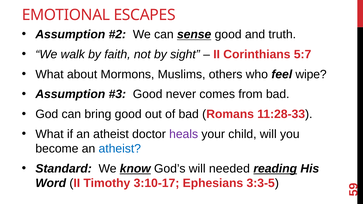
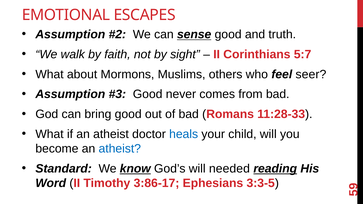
wipe: wipe -> seer (311, 74)
heals colour: purple -> blue (184, 134)
3:10-17: 3:10-17 -> 3:86-17 (157, 183)
